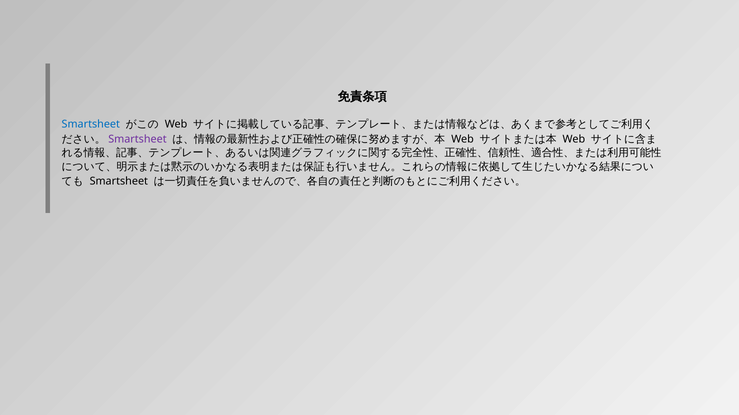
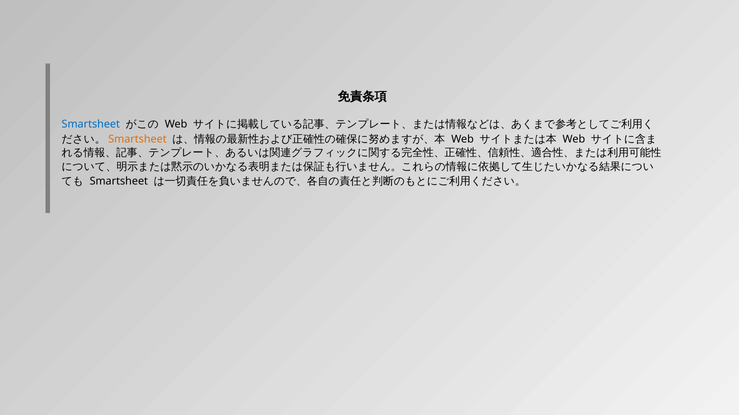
Smartsheet colour: purple -> orange (137, 139)
